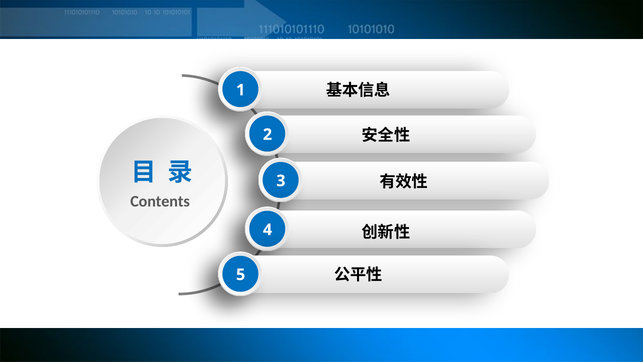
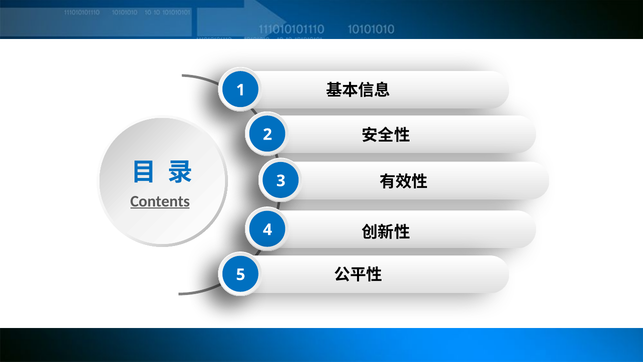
Contents underline: none -> present (160, 201)
